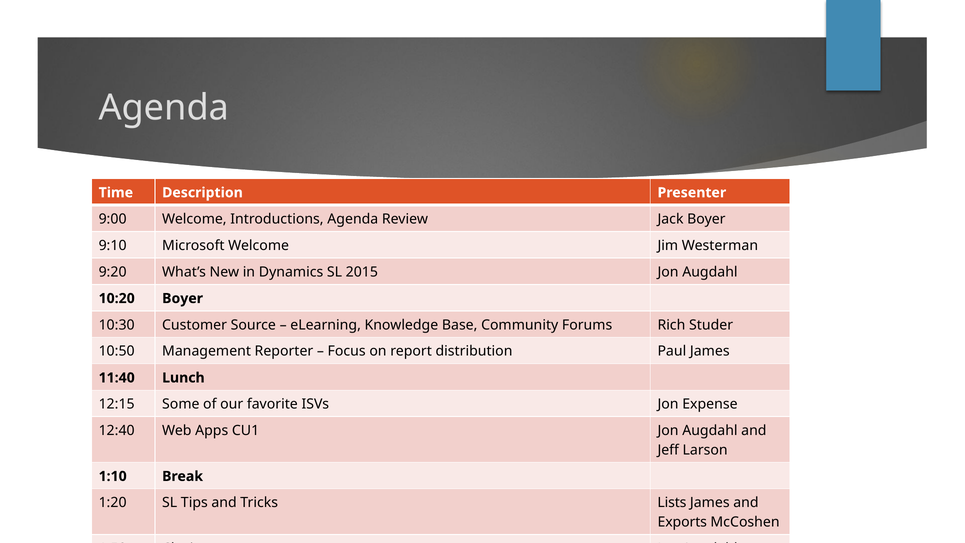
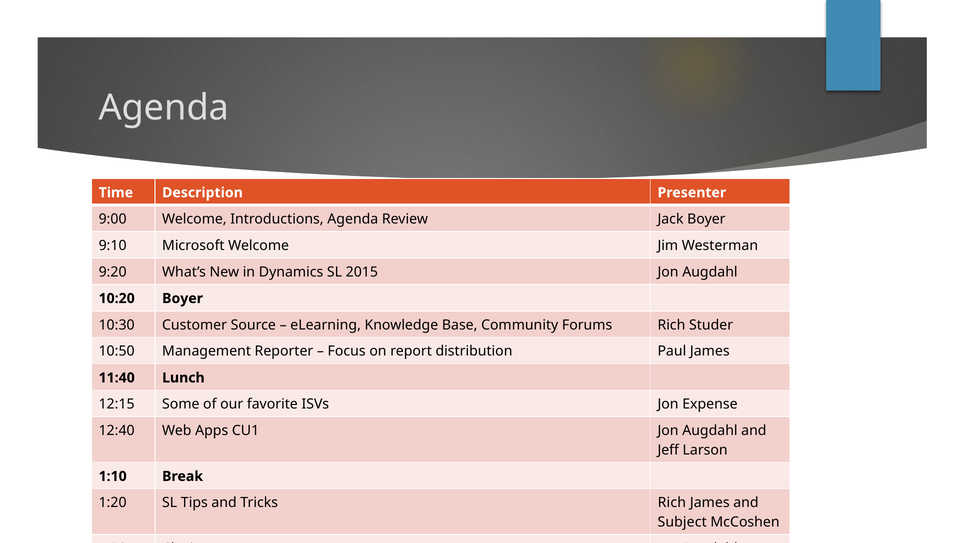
Tricks Lists: Lists -> Rich (672, 503)
Exports: Exports -> Subject (682, 522)
